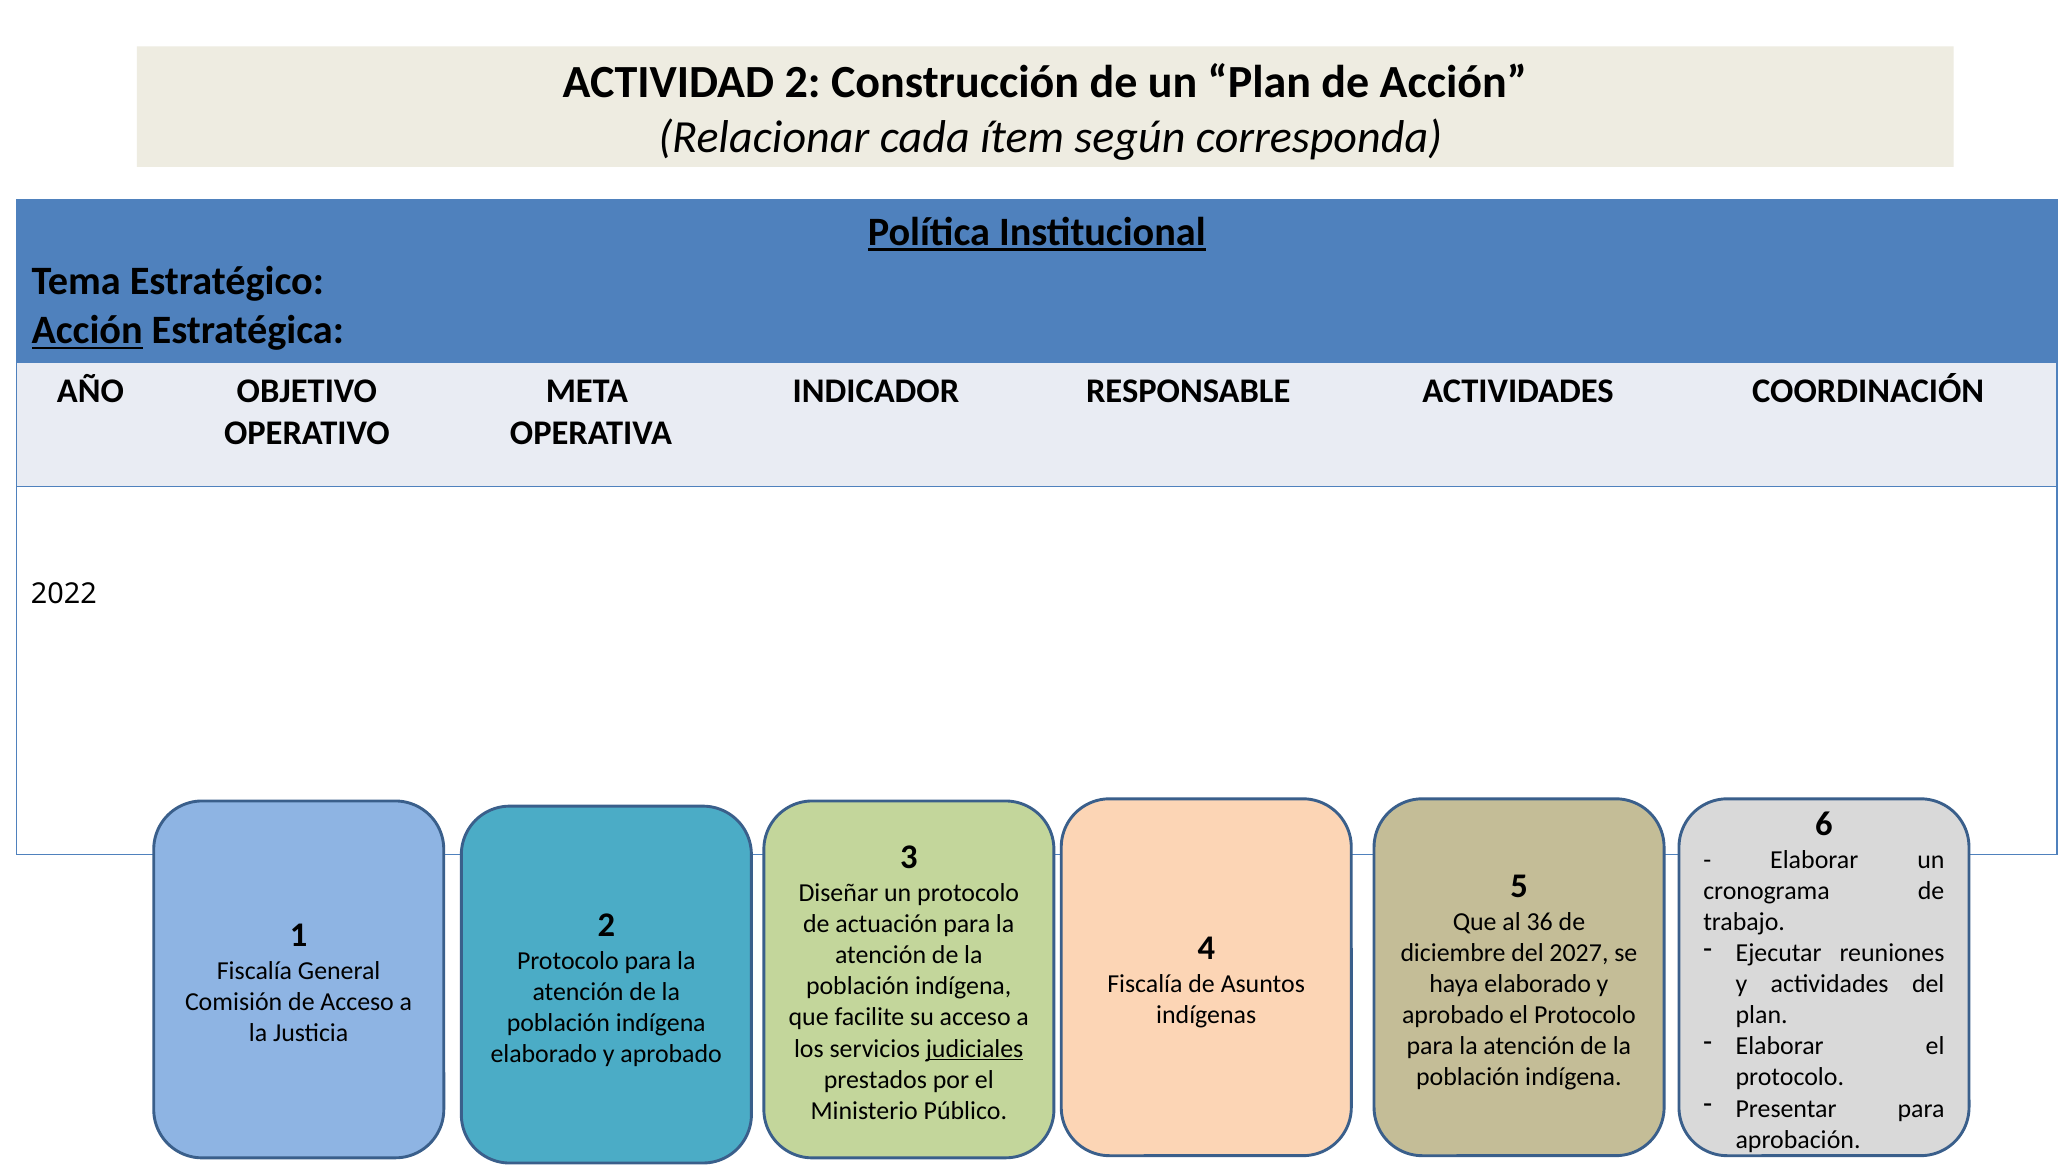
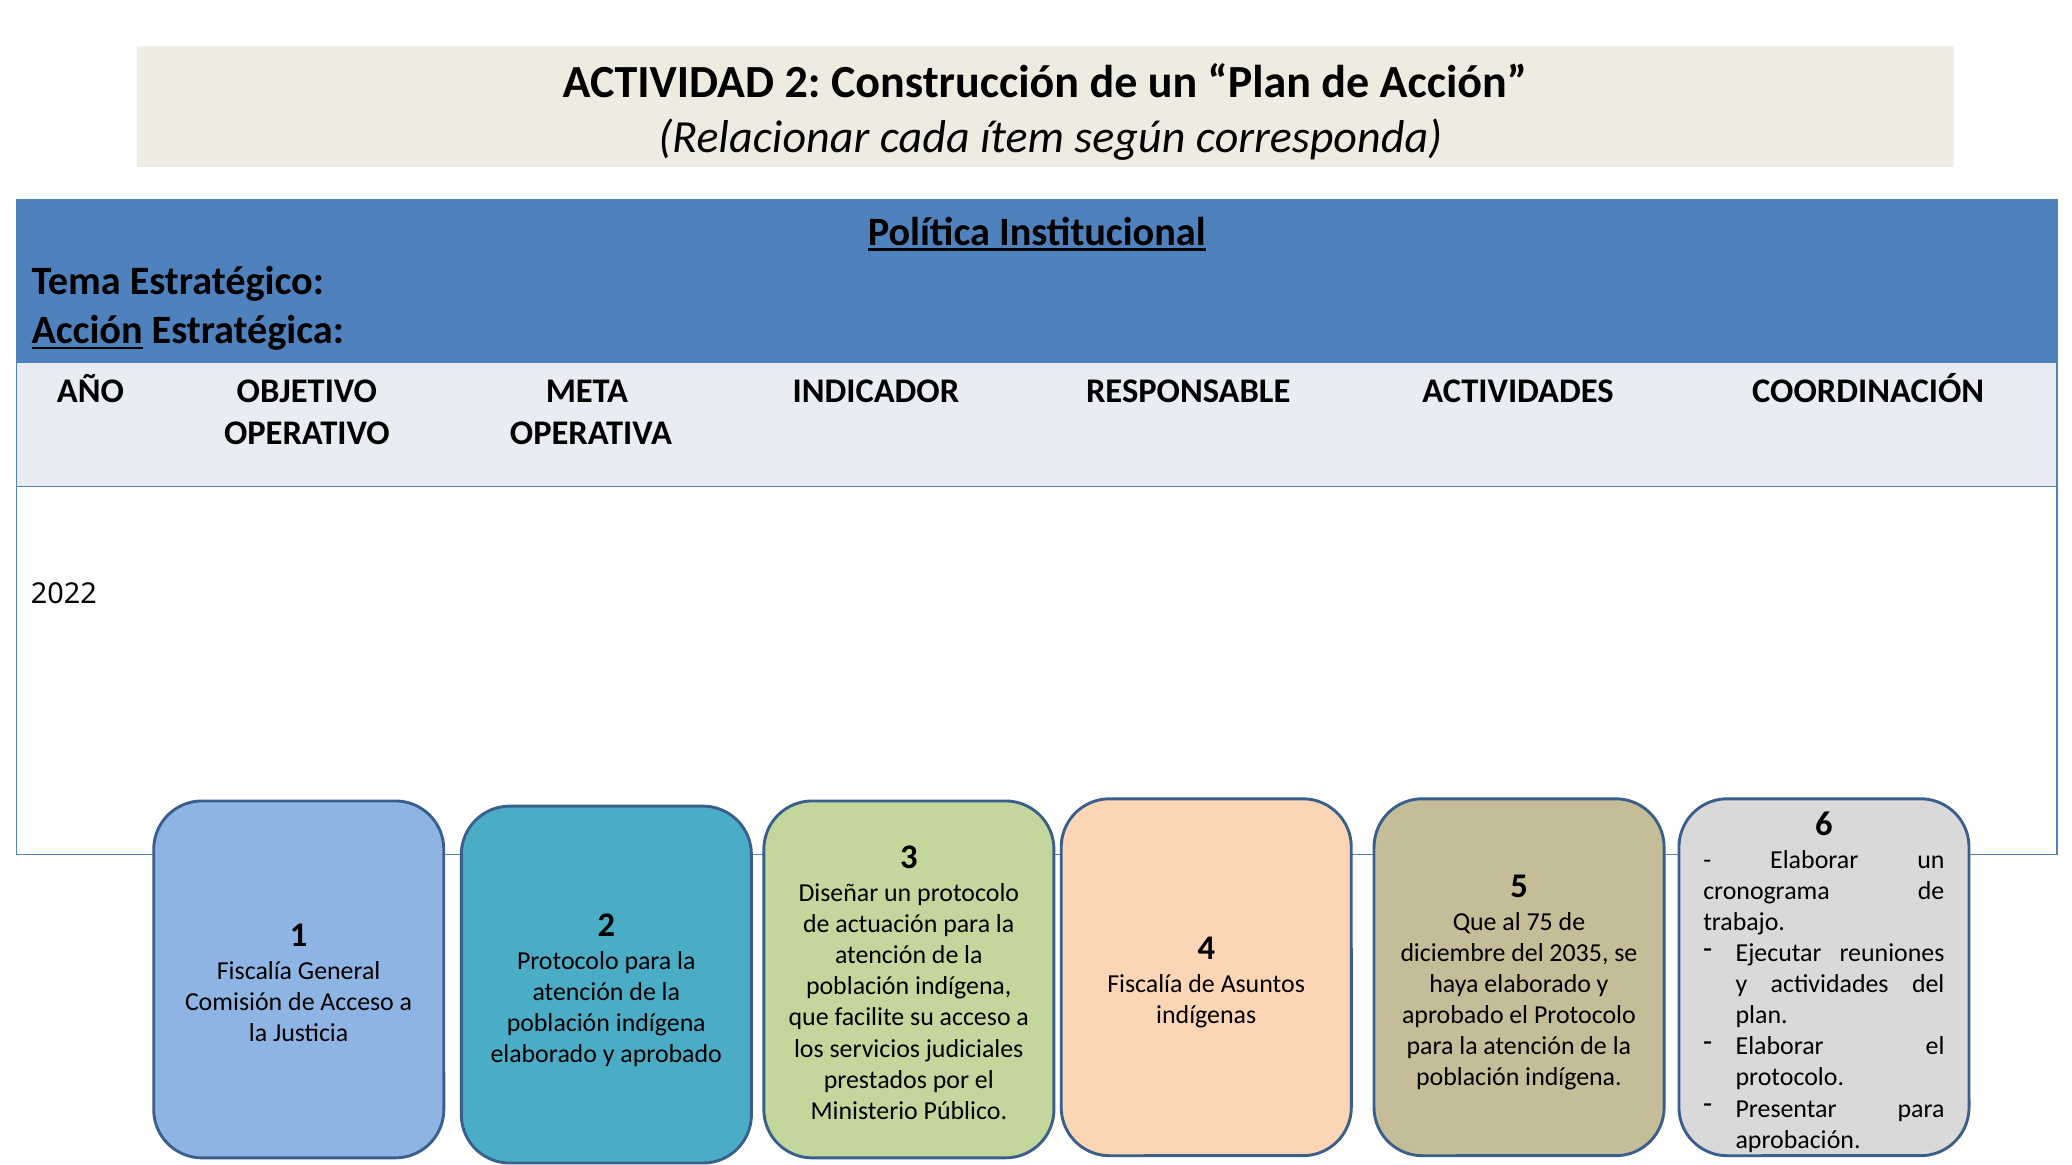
36: 36 -> 75 (1540, 922)
2027: 2027 -> 2035 (1579, 954)
judiciales underline: present -> none (975, 1049)
